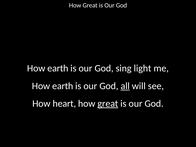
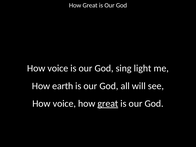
earth: earth -> voice (58, 68)
all underline: present -> none (125, 86)
heart: heart -> voice (64, 104)
